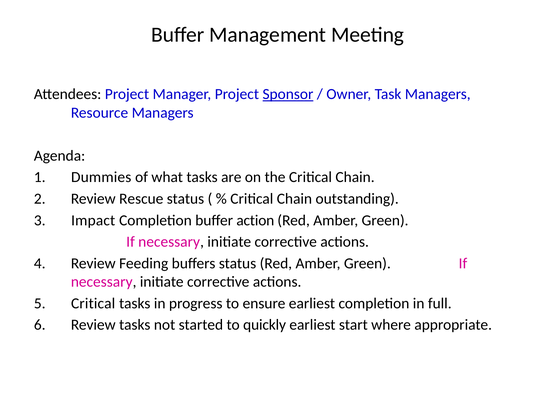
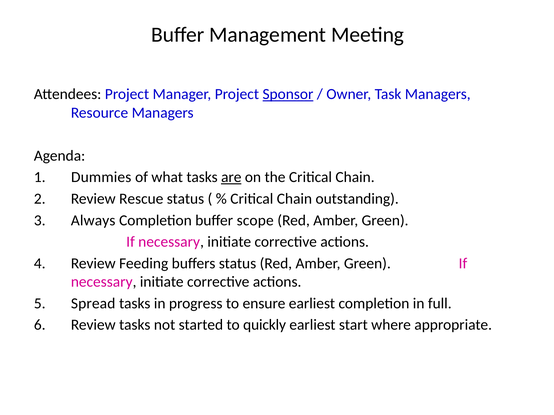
are underline: none -> present (231, 177)
Impact: Impact -> Always (93, 221)
action: action -> scope (255, 221)
Critical: Critical -> Spread (93, 304)
